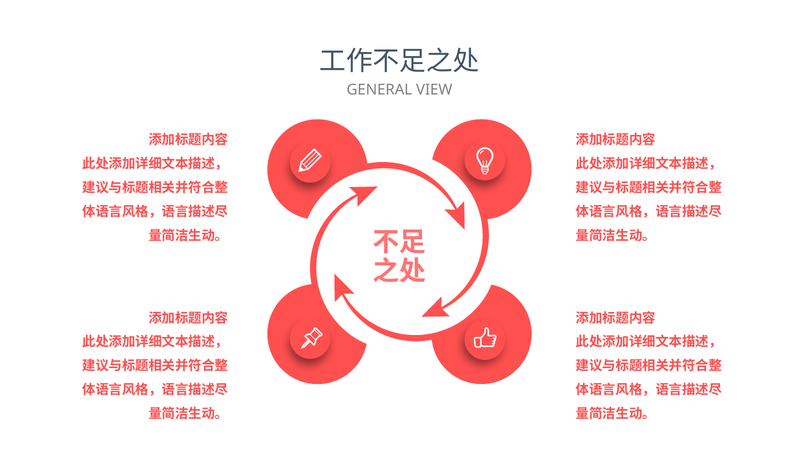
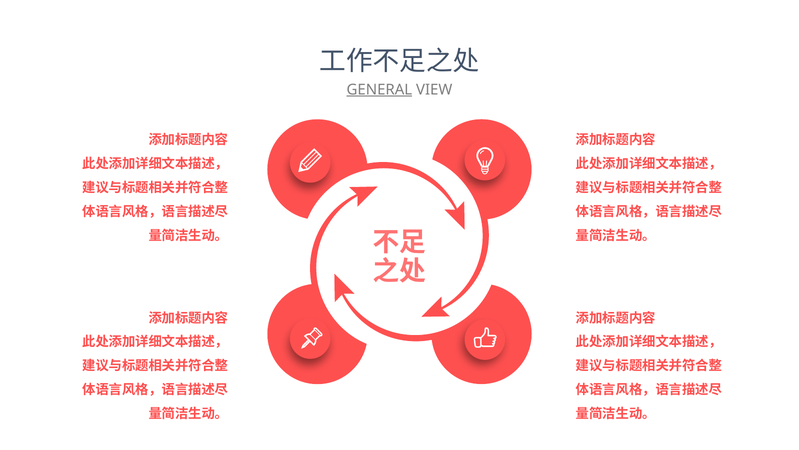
GENERAL underline: none -> present (379, 90)
